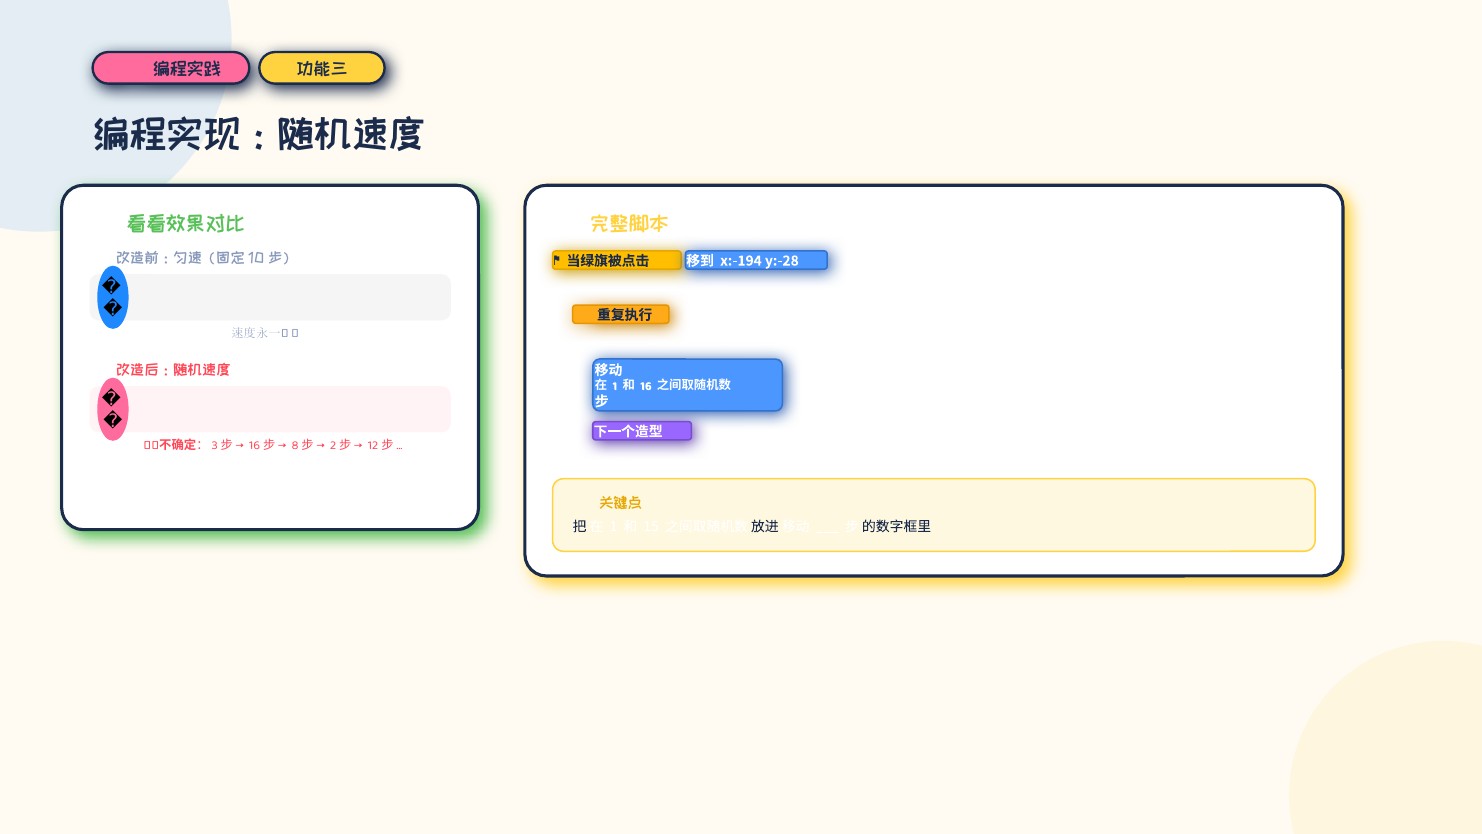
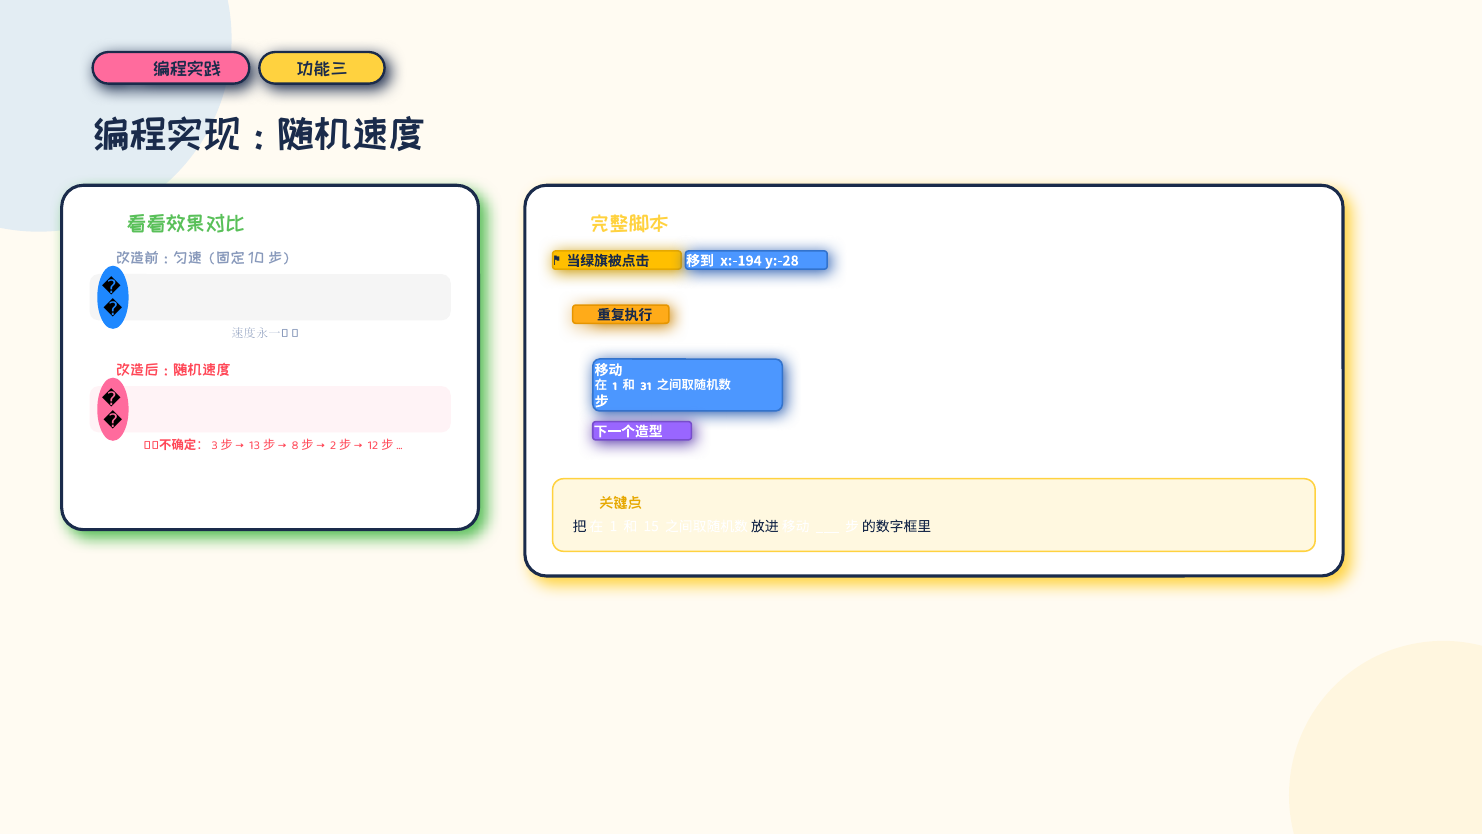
16: 16 -> 31 (646, 386)
16: 16 -> 13 (255, 445)
